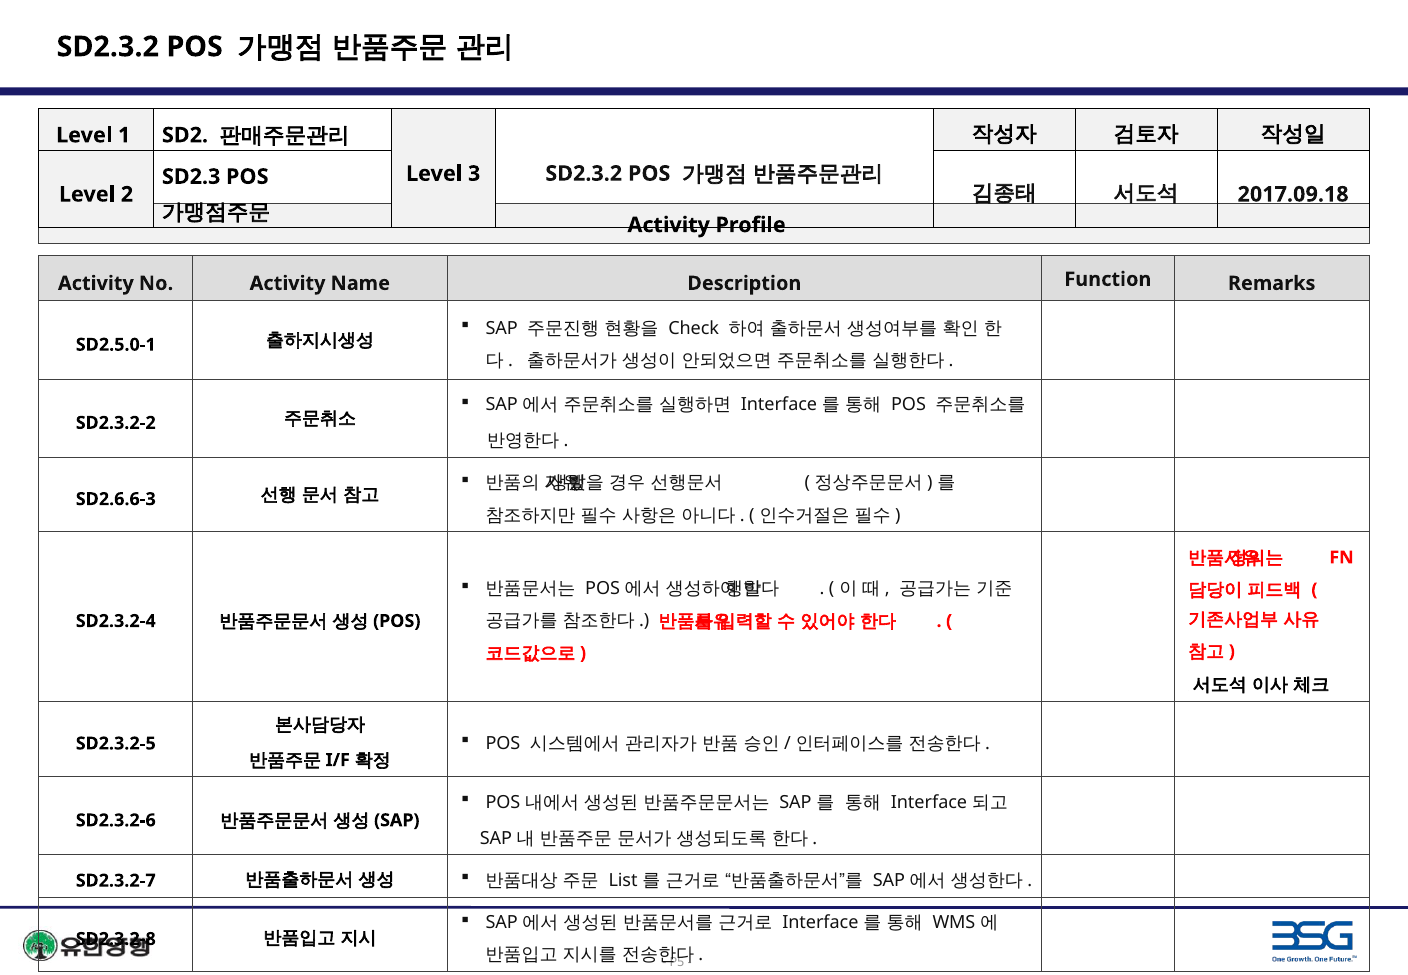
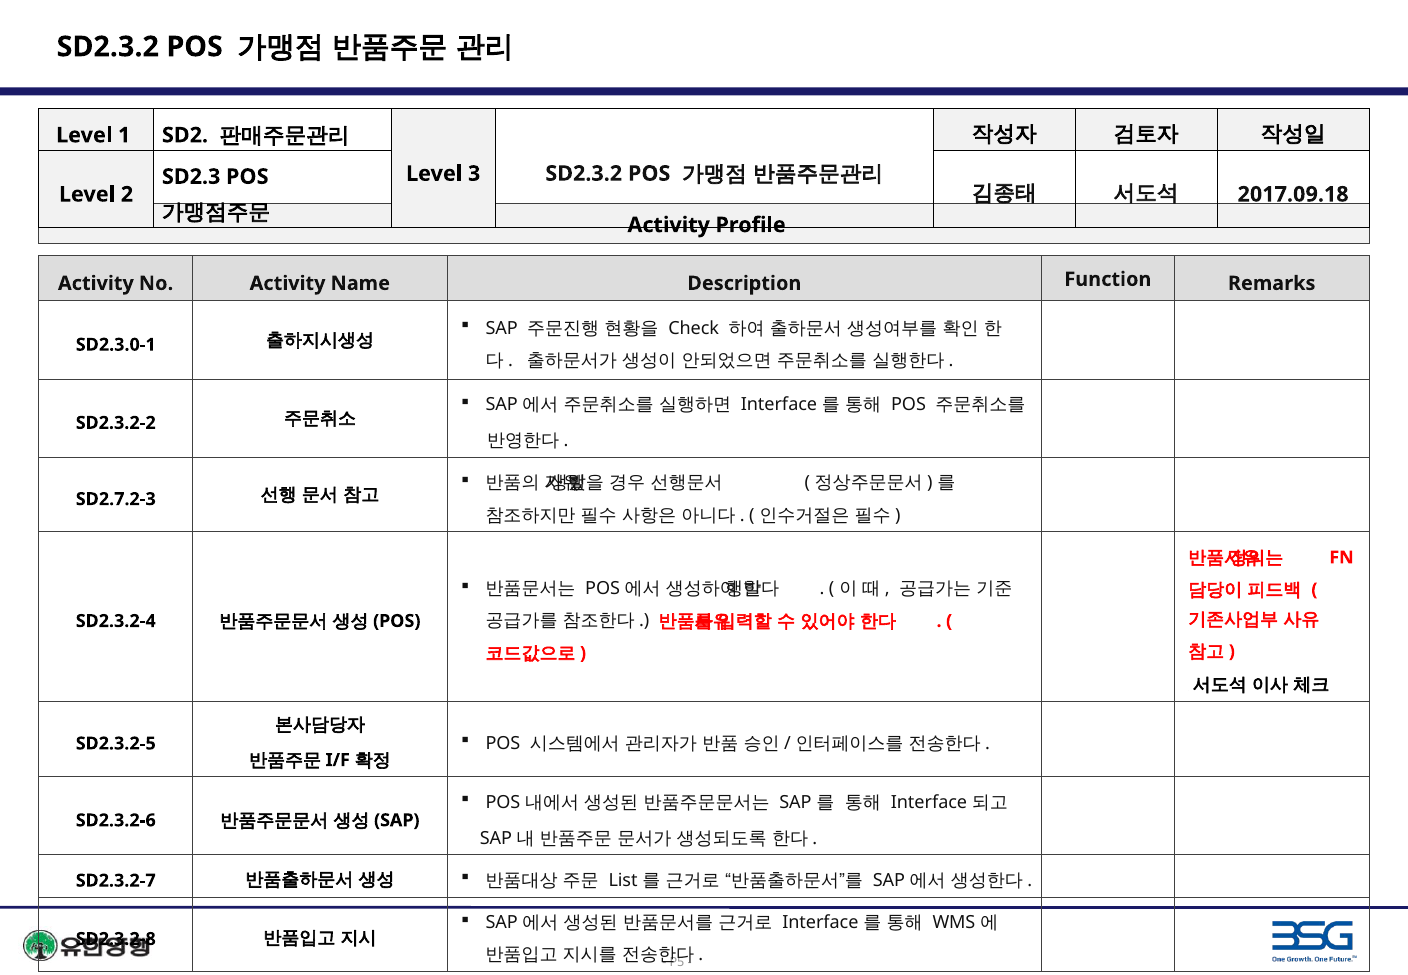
SD2.5.0-1: SD2.5.0-1 -> SD2.3.0-1 (116, 345)
SD2.6.6-3: SD2.6.6-3 -> SD2.7.2-3 (116, 499)
